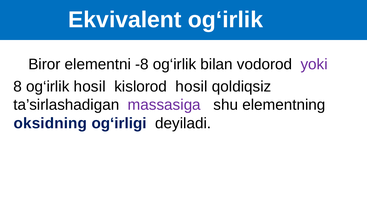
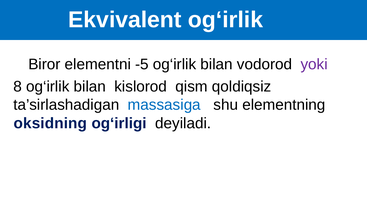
-8: -8 -> -5 (142, 64)
8 og‘irlik hosil: hosil -> bilan (90, 86)
kislorod hosil: hosil -> qism (192, 86)
massasiga colour: purple -> blue (164, 105)
